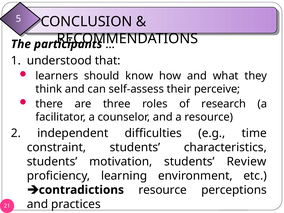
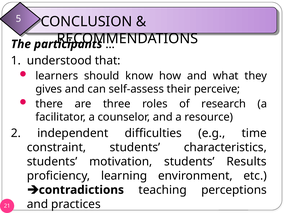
think: think -> gives (49, 89)
Review: Review -> Results (247, 162)
resource: resource -> teaching (163, 190)
